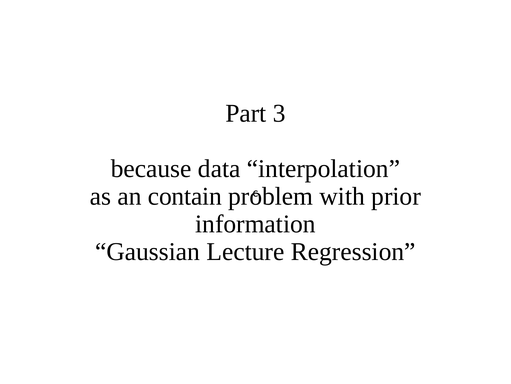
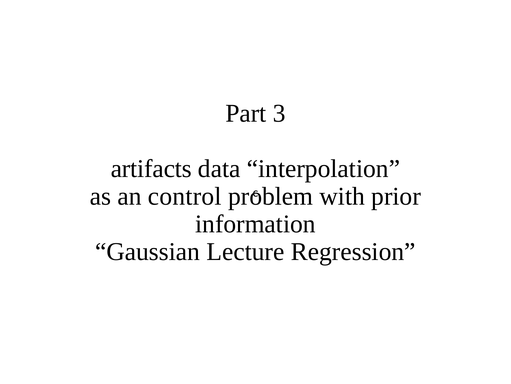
because: because -> artifacts (151, 168)
contain: contain -> control (185, 196)
